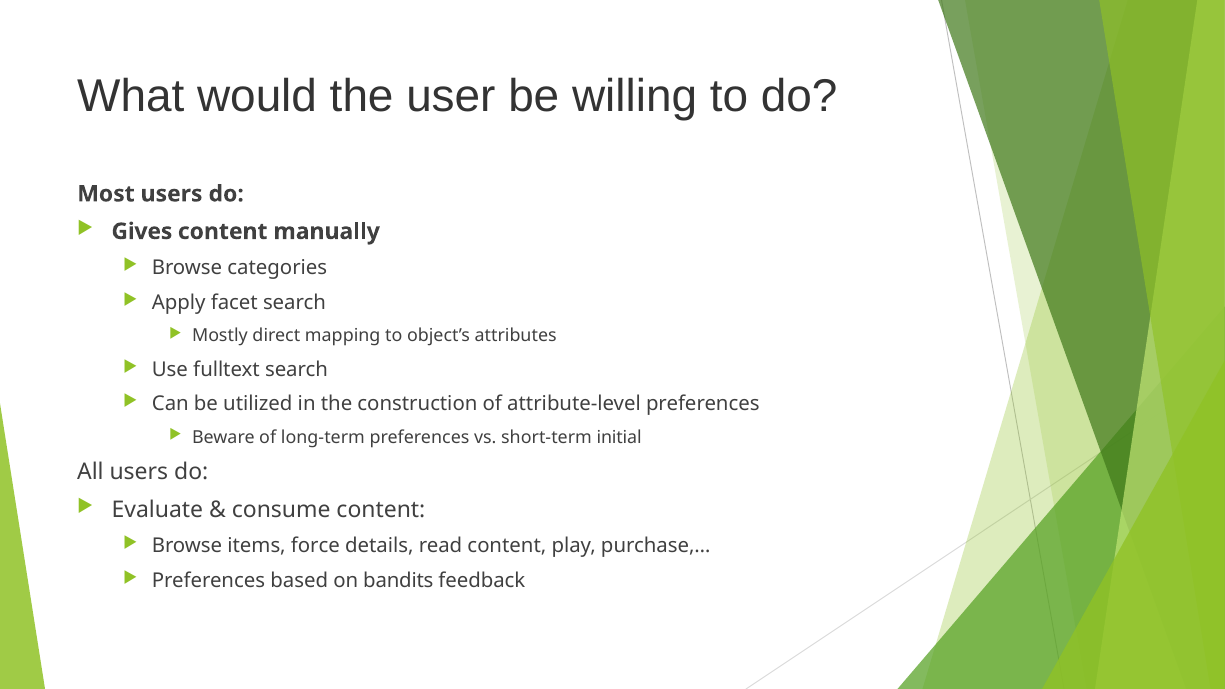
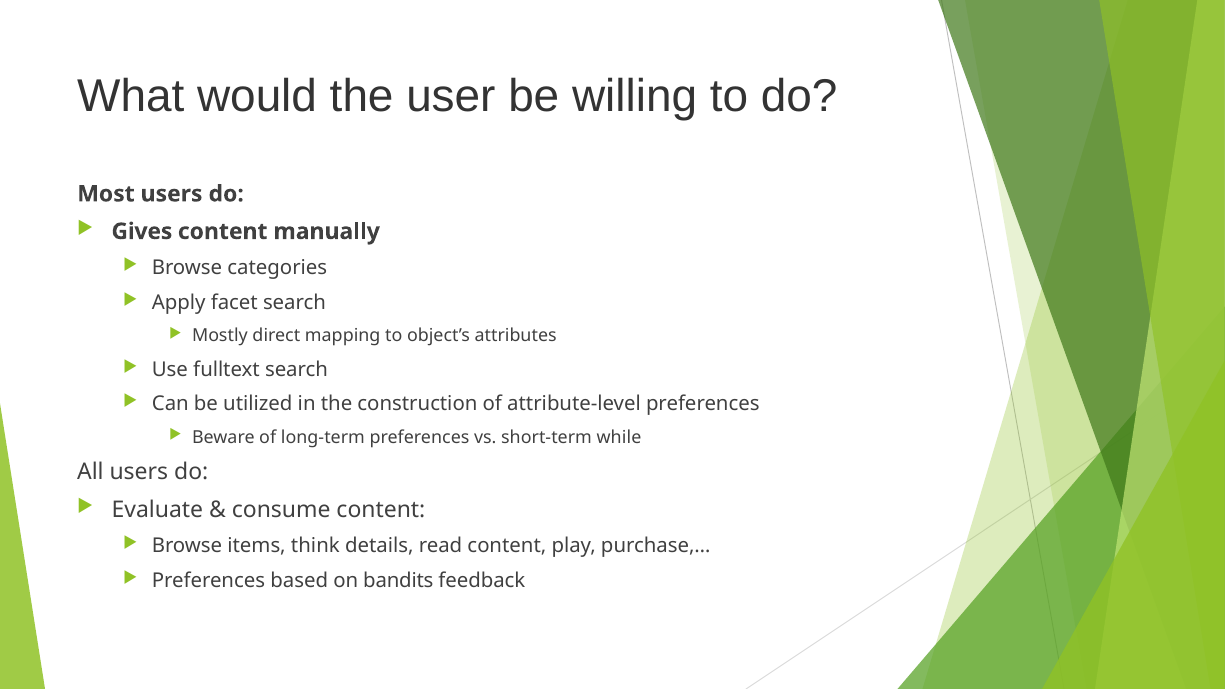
initial: initial -> while (619, 438)
force: force -> think (315, 546)
